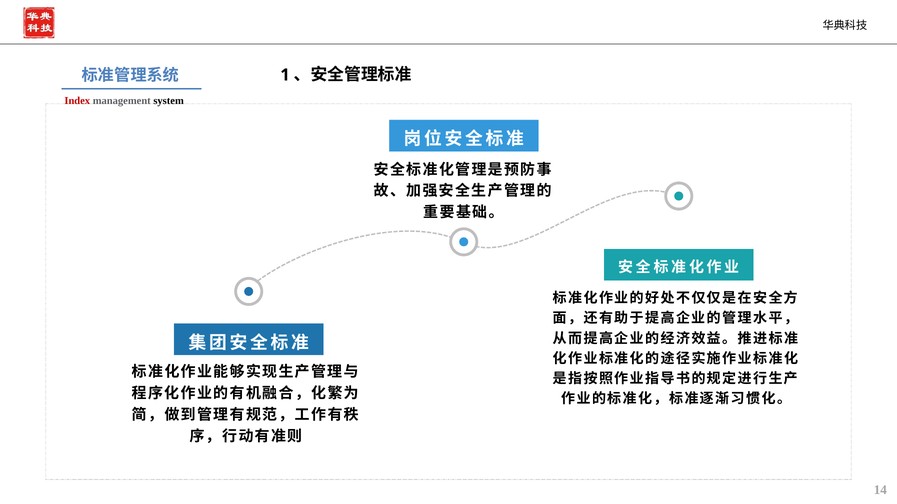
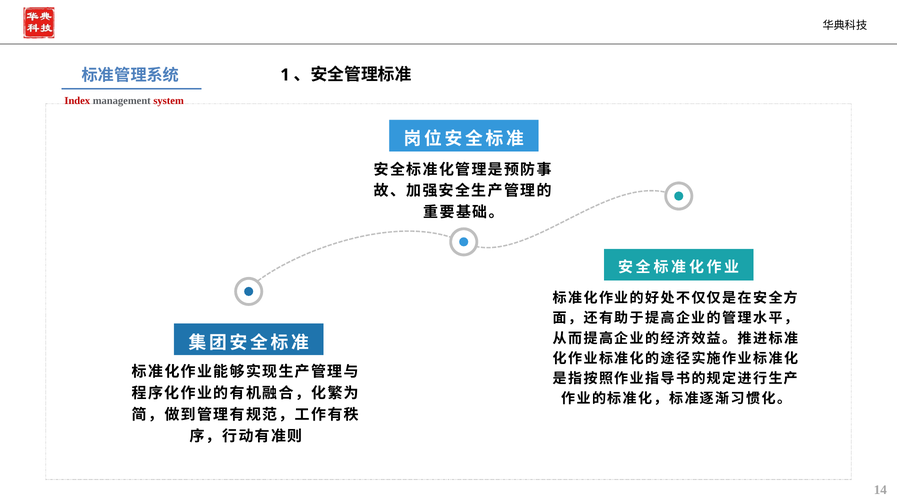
system colour: black -> red (169, 101)
